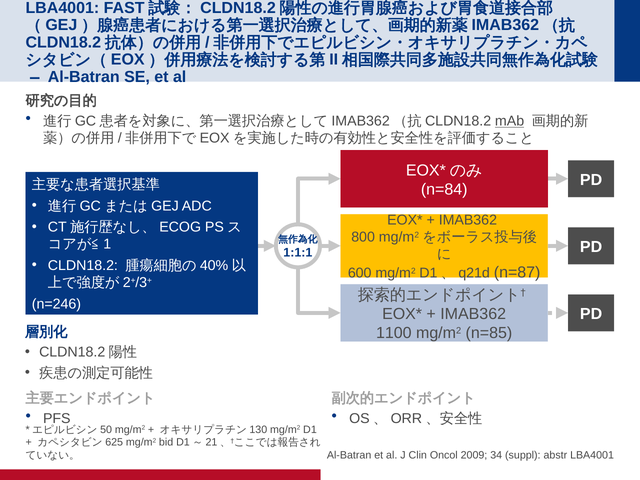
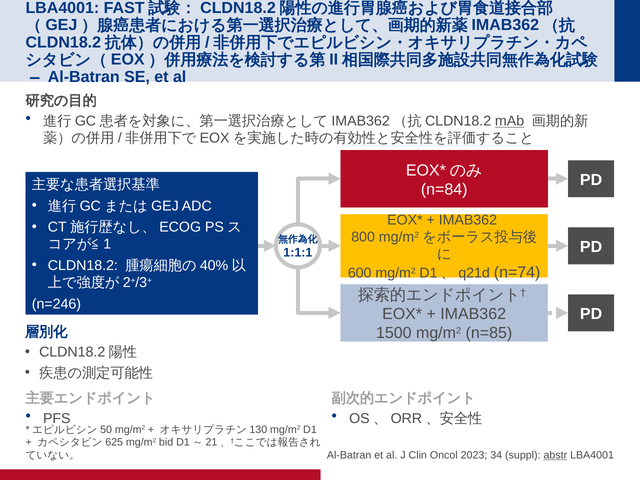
n=87: n=87 -> n=74 (517, 273)
1100: 1100 -> 1500 (394, 333)
2009: 2009 -> 2023 (474, 455)
abstr underline: none -> present (555, 455)
